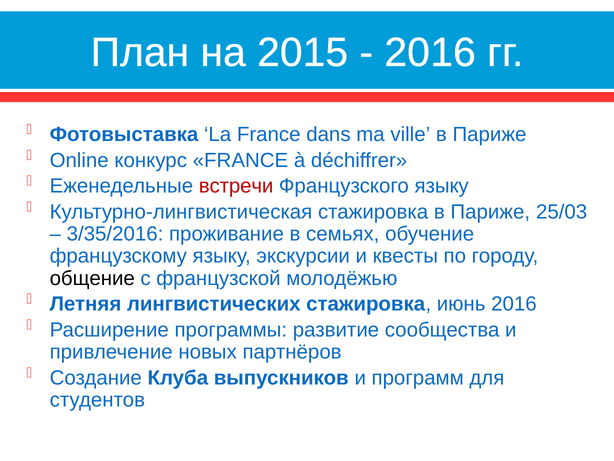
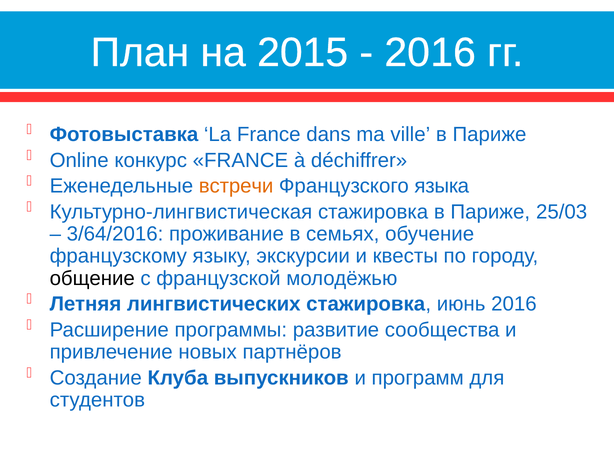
встречи colour: red -> orange (236, 186)
Французского языку: языку -> языка (442, 186)
3/35/2016: 3/35/2016 -> 3/64/2016 (115, 234)
